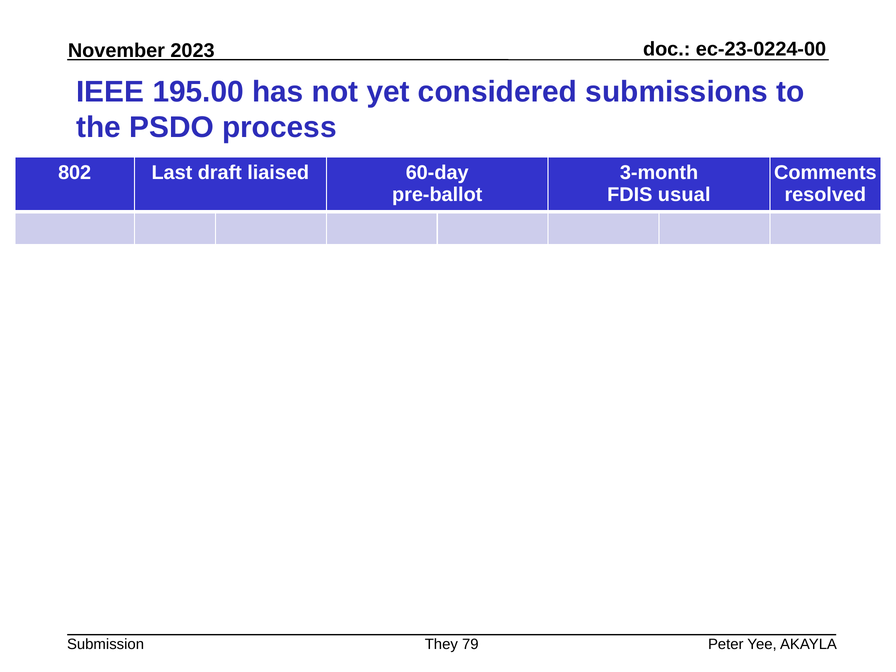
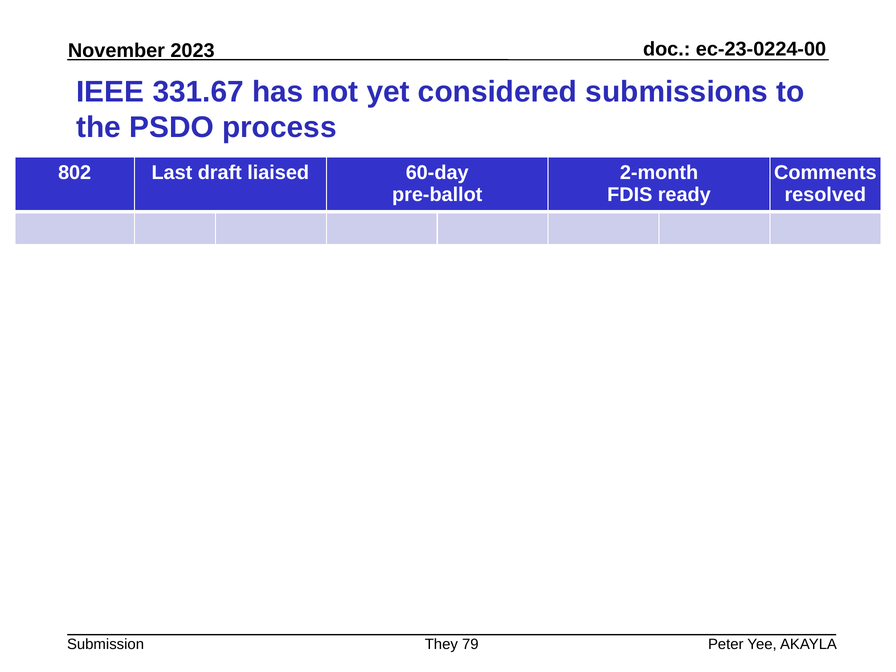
195.00: 195.00 -> 331.67 (198, 92)
3-month: 3-month -> 2-month (659, 173)
usual: usual -> ready (684, 195)
